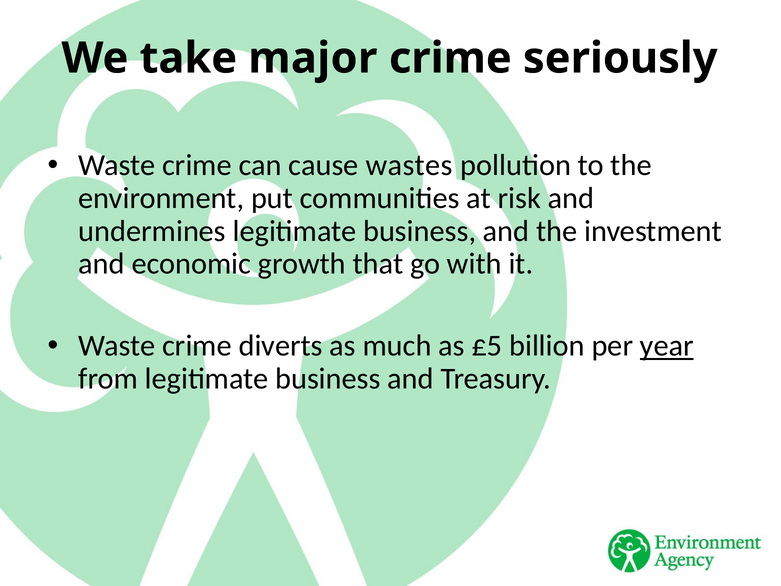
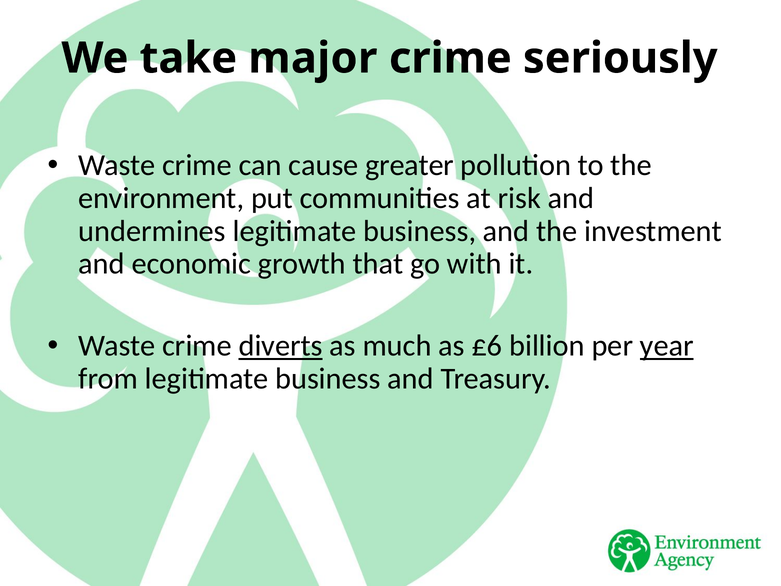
wastes: wastes -> greater (410, 165)
diverts underline: none -> present (281, 346)
£5: £5 -> £6 (487, 346)
